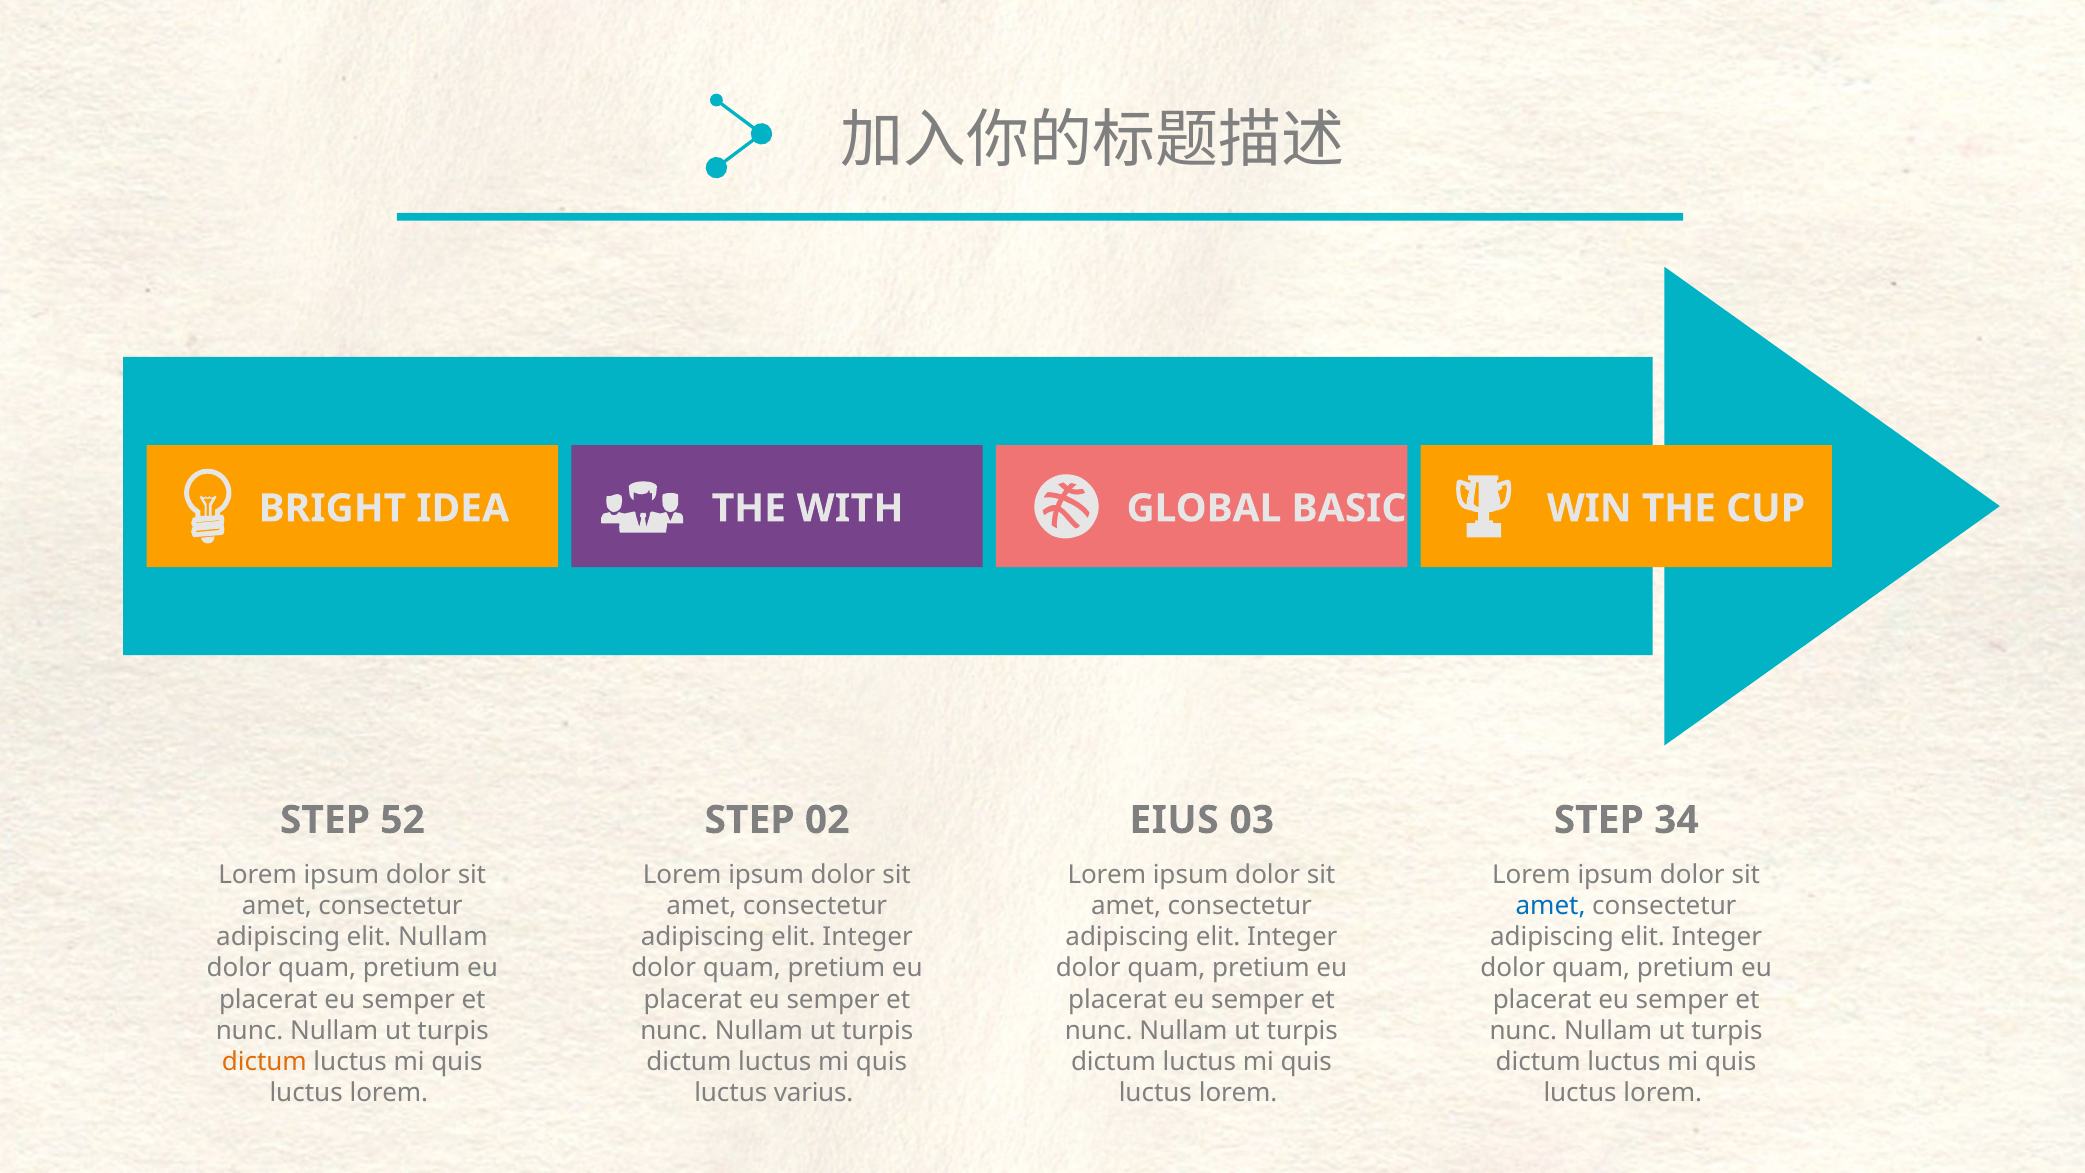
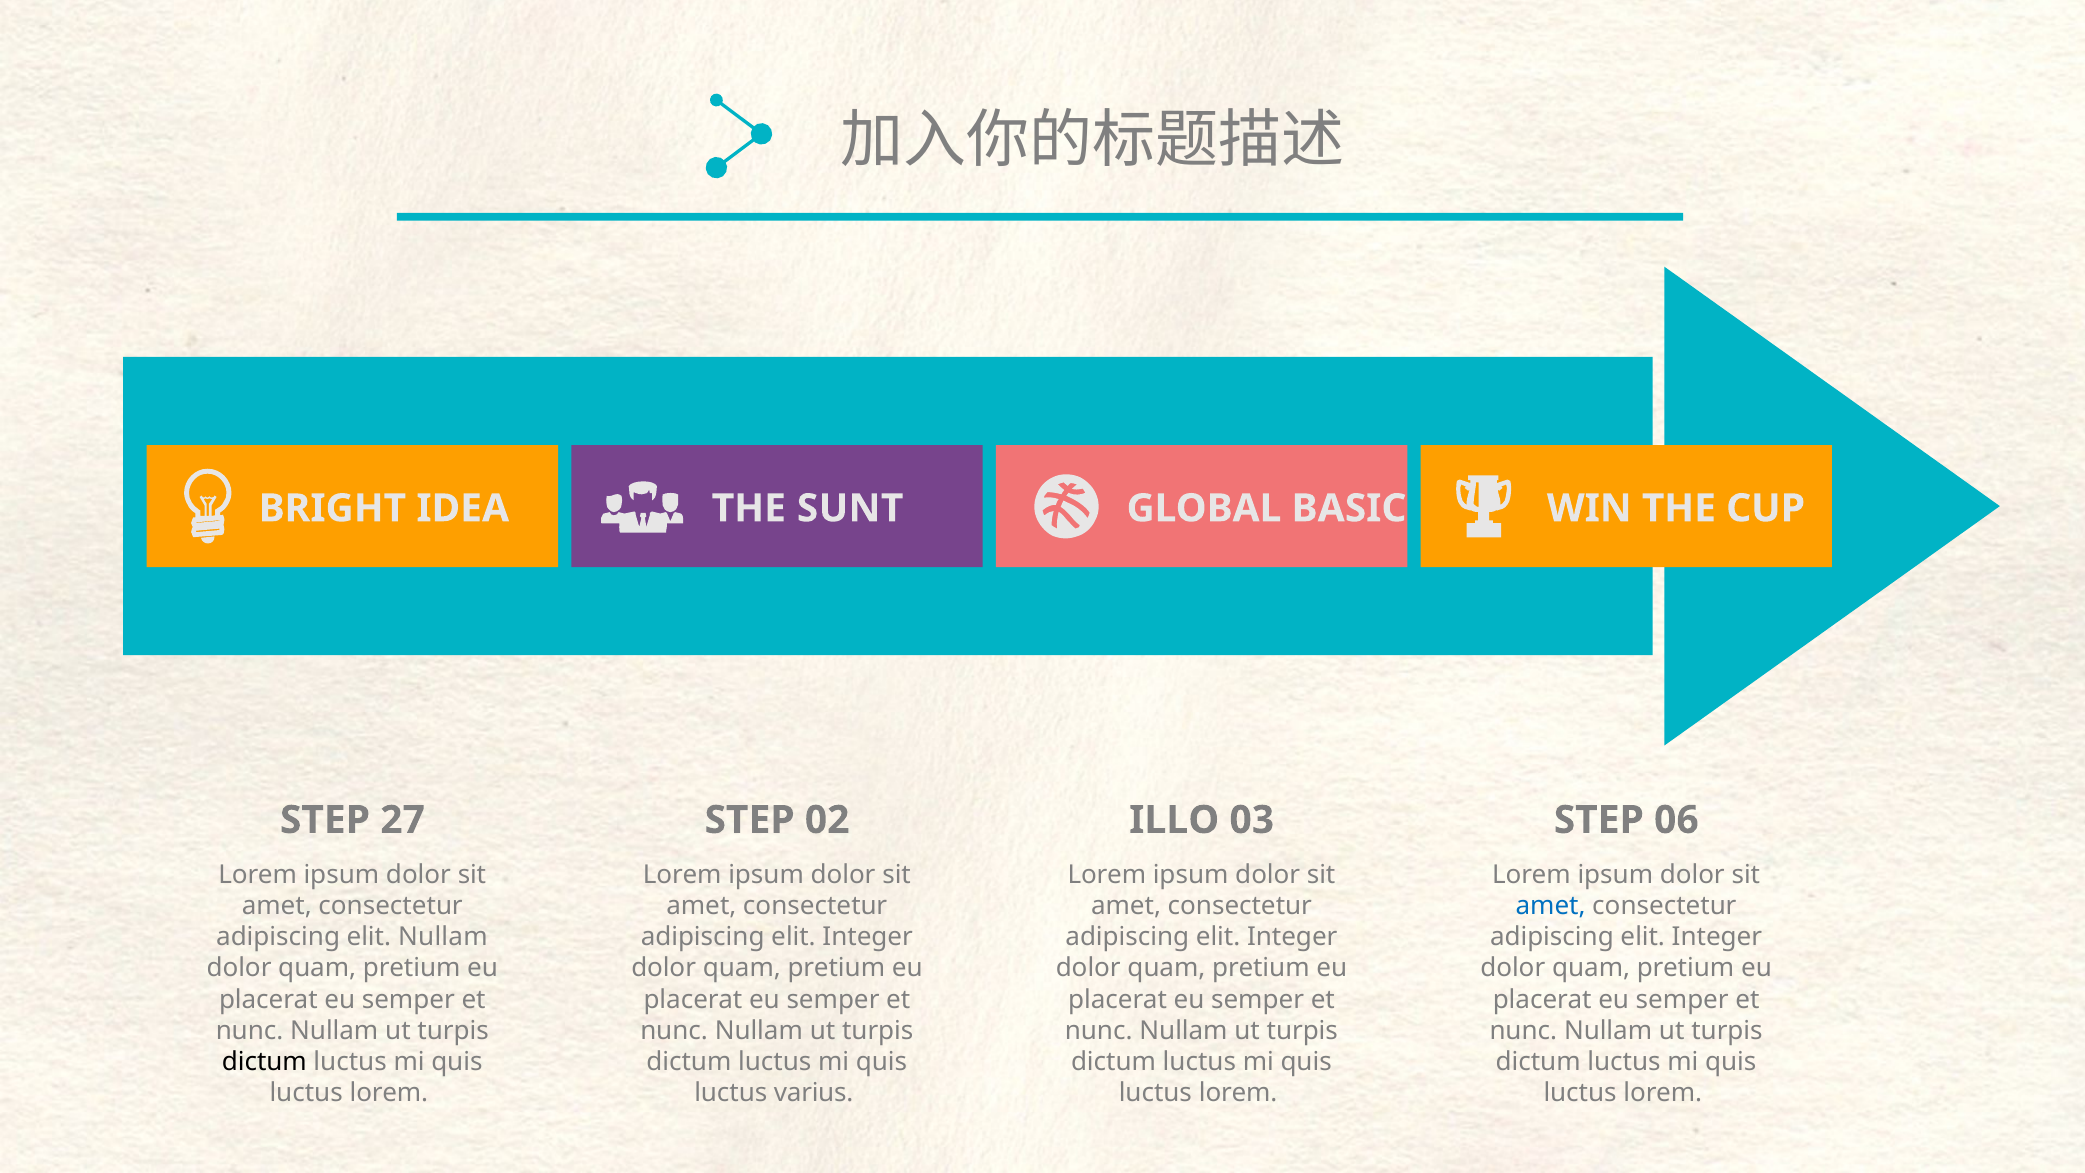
WITH: WITH -> SUNT (850, 509)
52: 52 -> 27 (403, 820)
EIUS: EIUS -> ILLO (1174, 820)
34: 34 -> 06 (1676, 820)
dictum colour: orange -> black (264, 1062)
